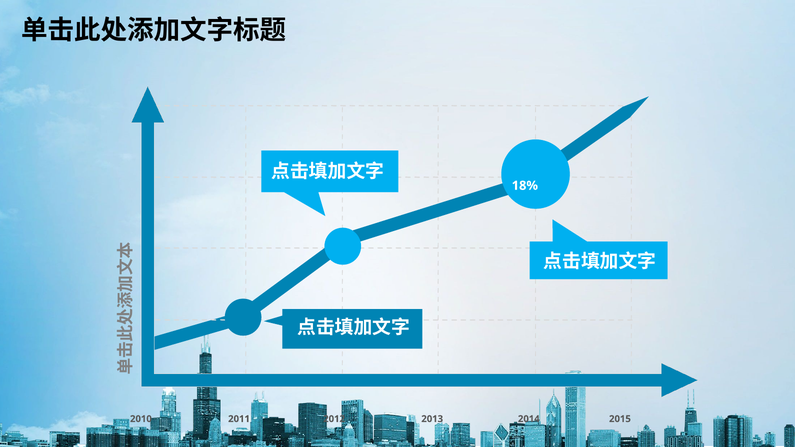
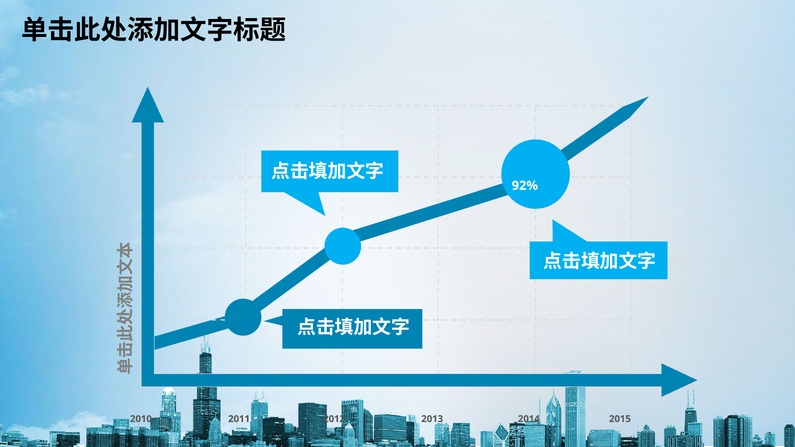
18%: 18% -> 92% (525, 186)
